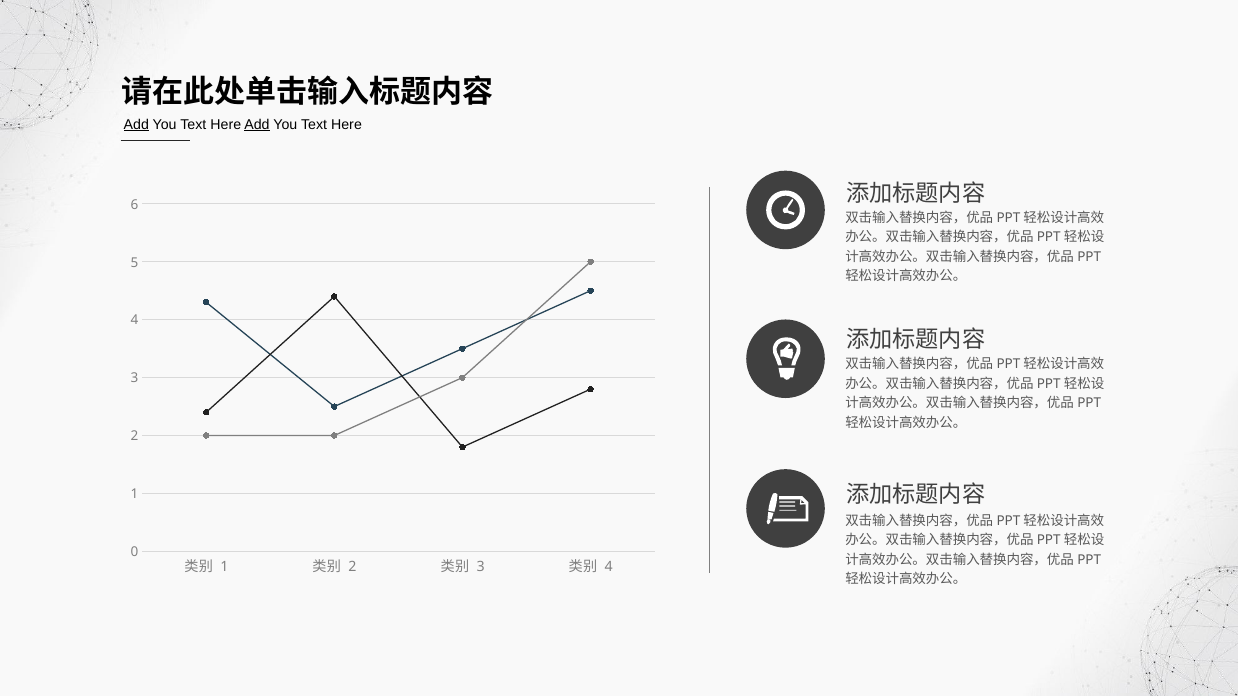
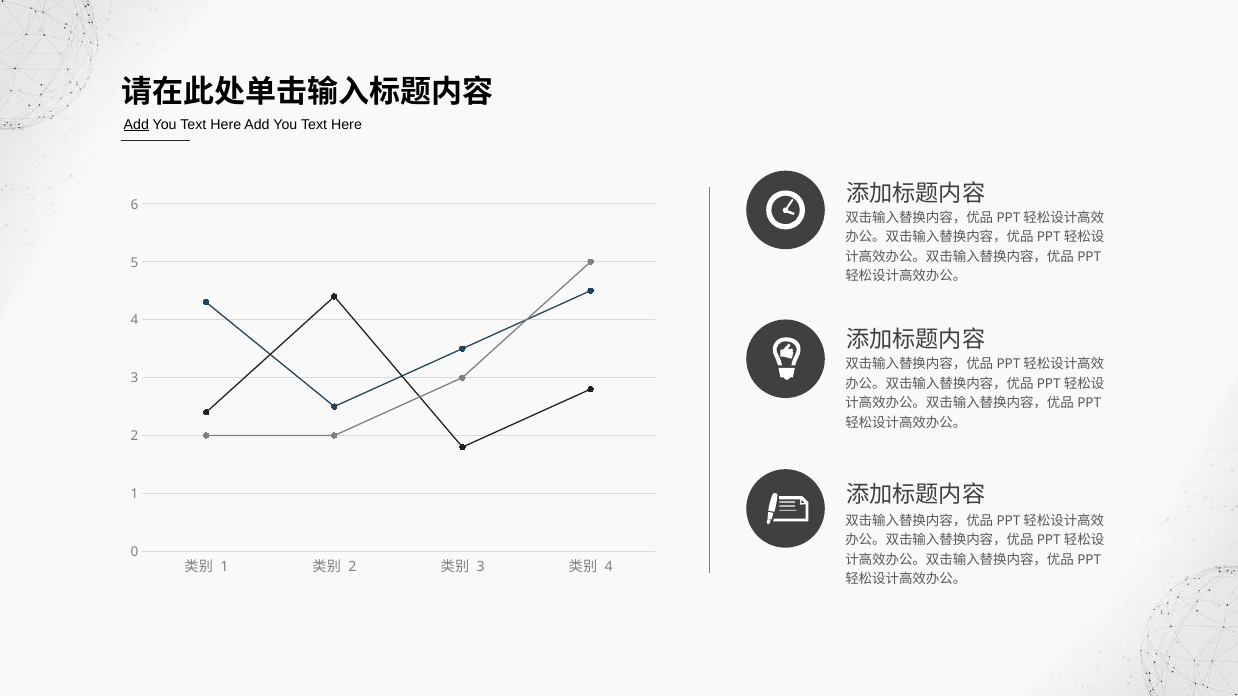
Add underline: present -> none (257, 125)
